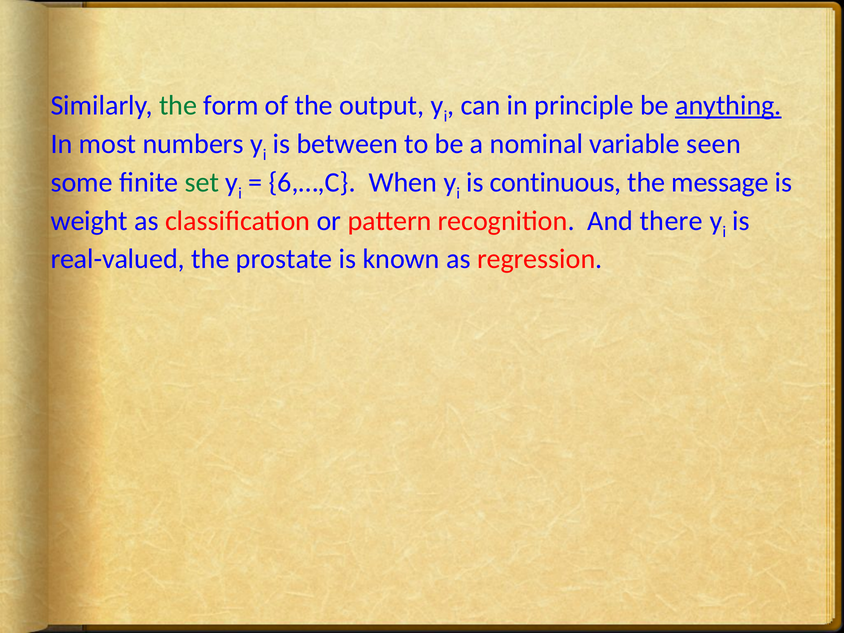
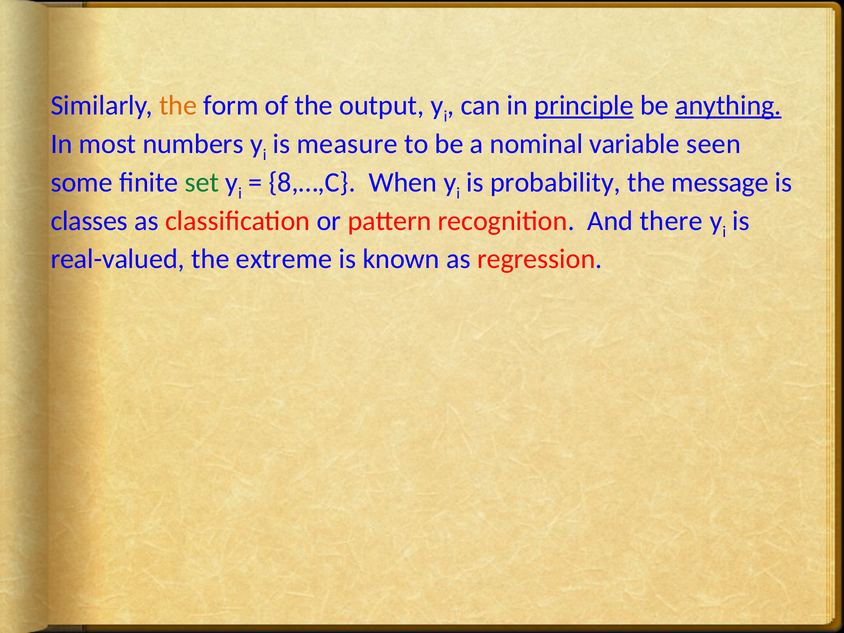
the colour: green -> orange (178, 105)
principle underline: none -> present (584, 105)
between: between -> measure (347, 144)
6,…,C: 6,…,C -> 8,…,C (312, 182)
continuous: continuous -> probability (556, 182)
weight: weight -> classes (89, 221)
prostate: prostate -> extreme (284, 259)
